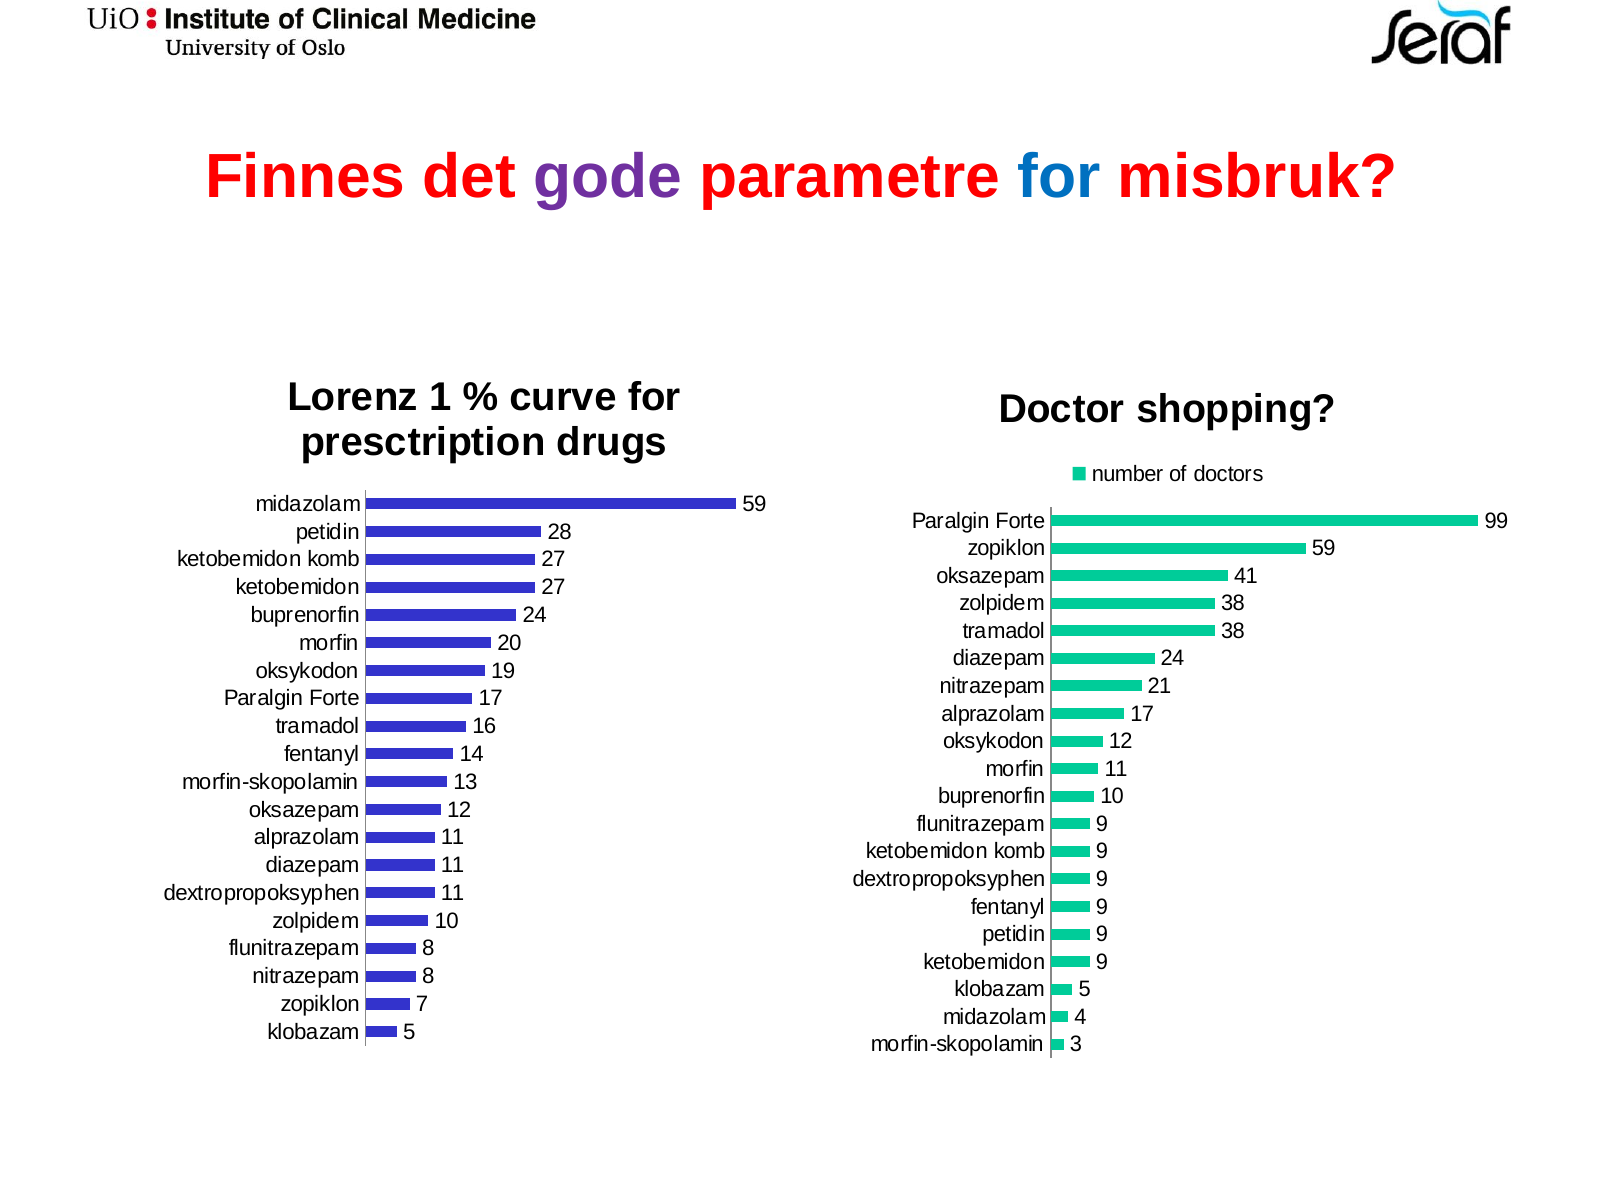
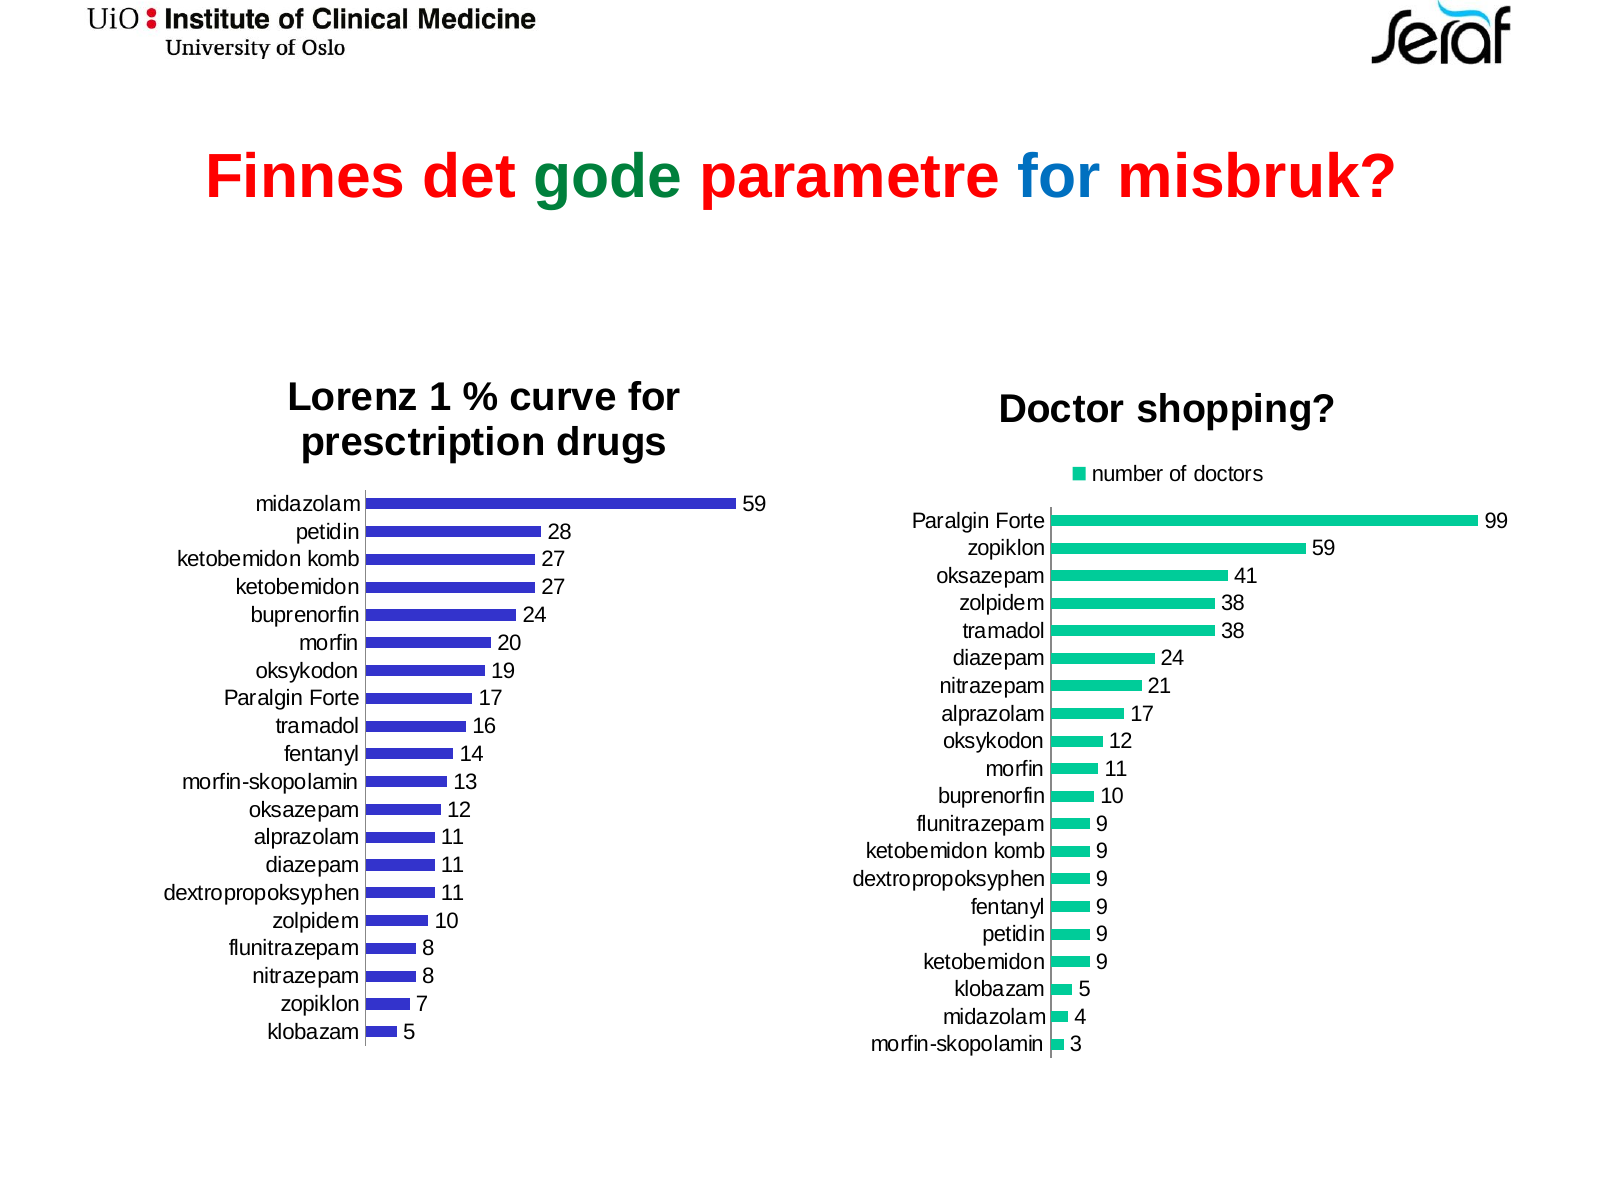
gode colour: purple -> green (608, 177)
